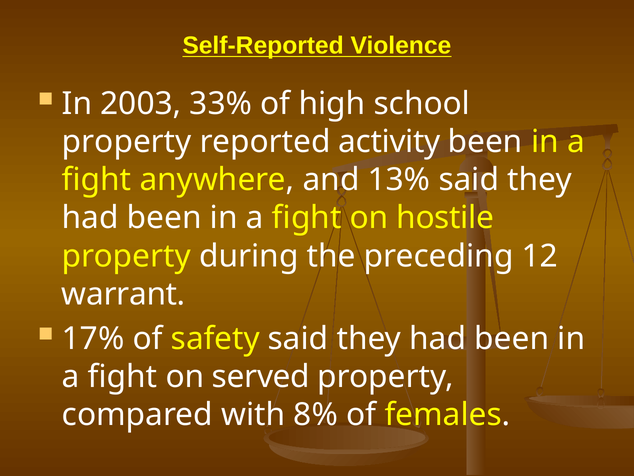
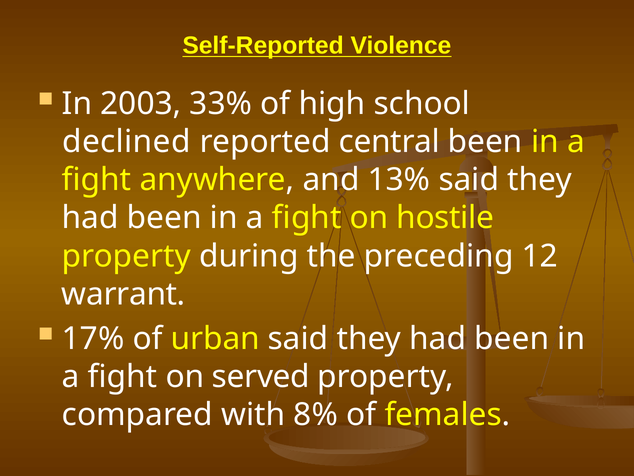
property: property -> declined (127, 142)
activity: activity -> central (389, 142)
safety: safety -> urban (215, 338)
